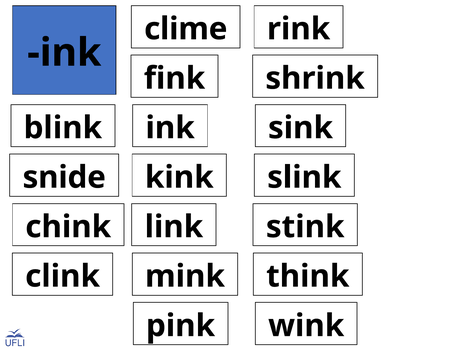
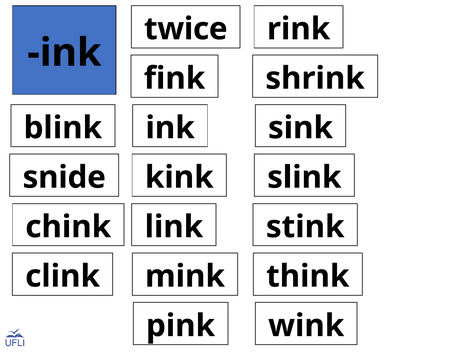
clime: clime -> twice (186, 29)
